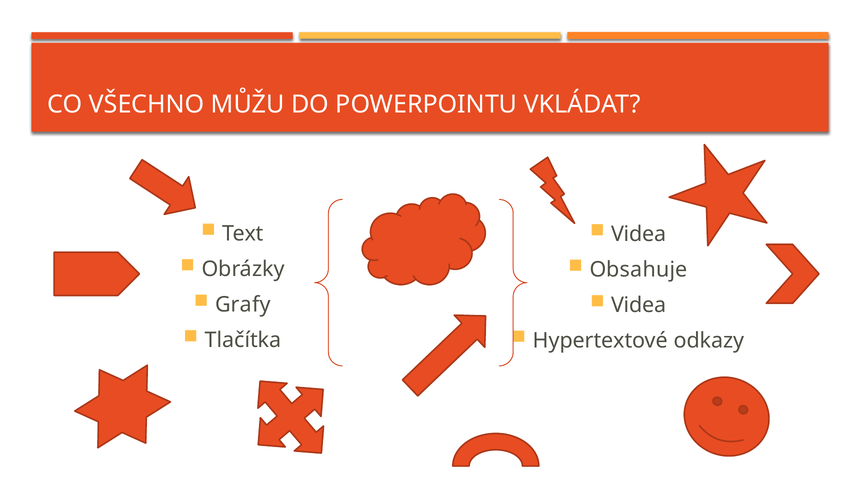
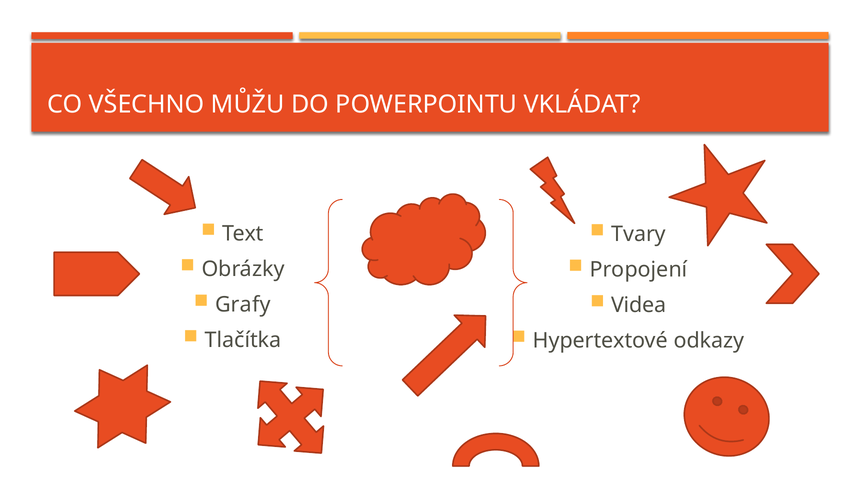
Videa: Videa -> Tvary (639, 234)
Obsahuje: Obsahuje -> Propojení (639, 270)
